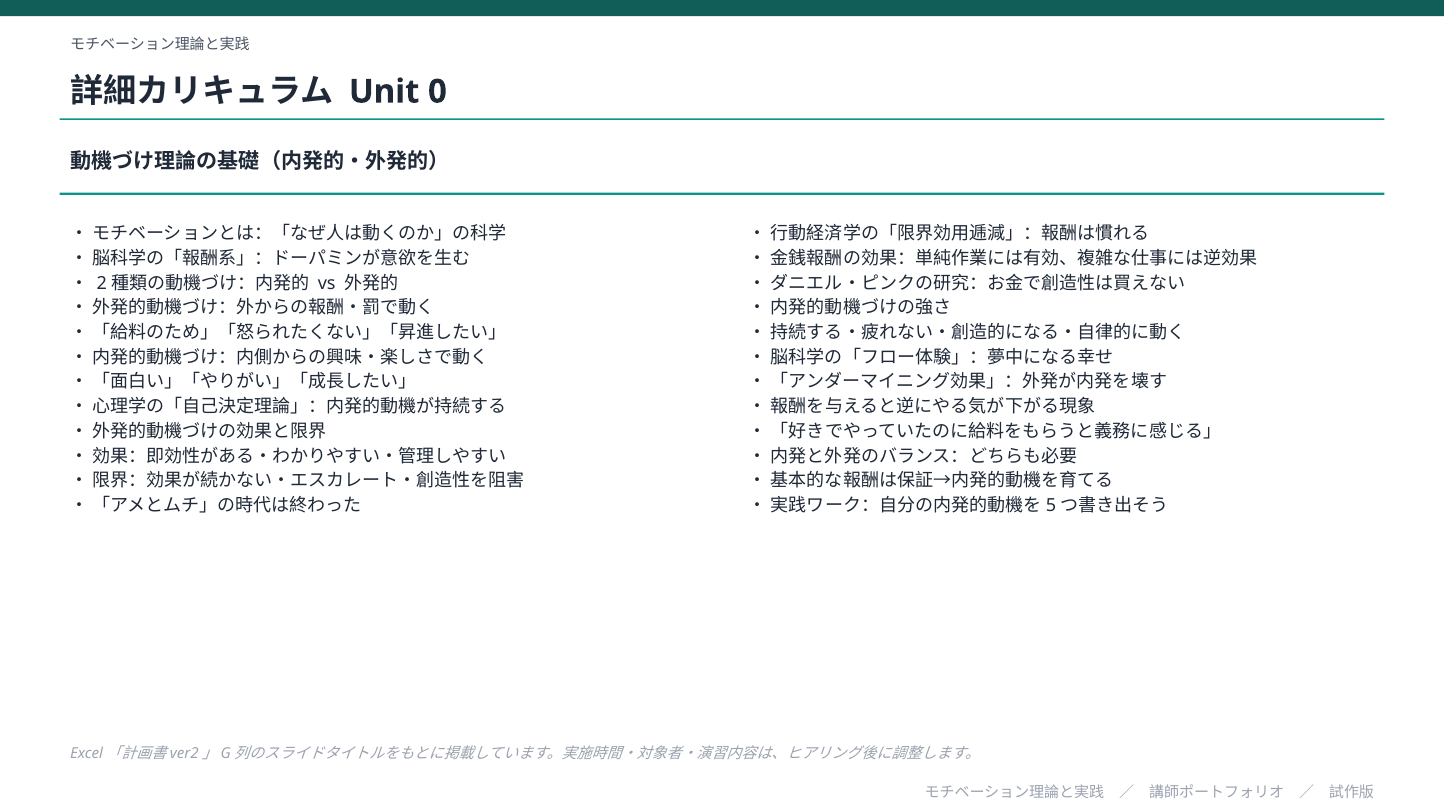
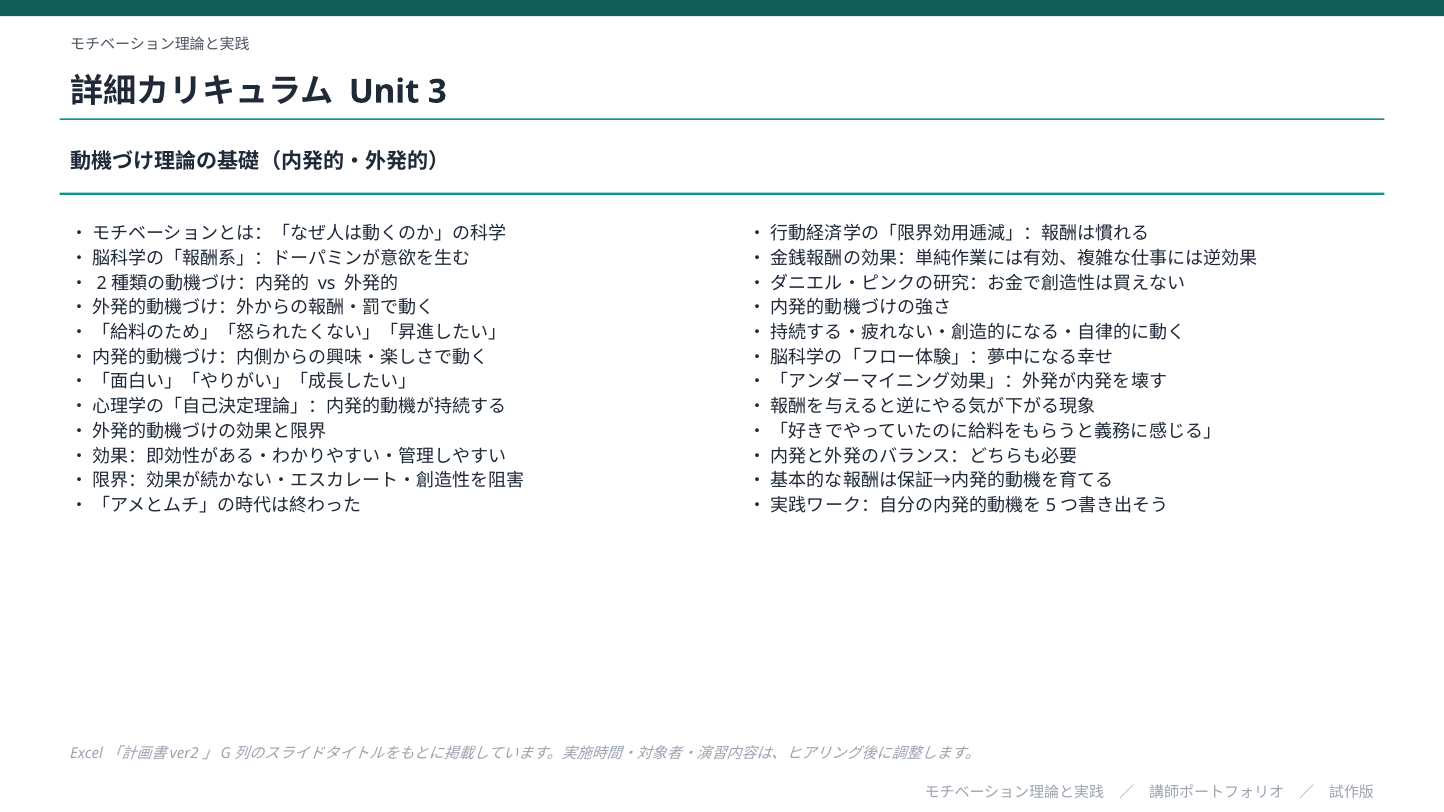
0: 0 -> 3 (437, 92)
